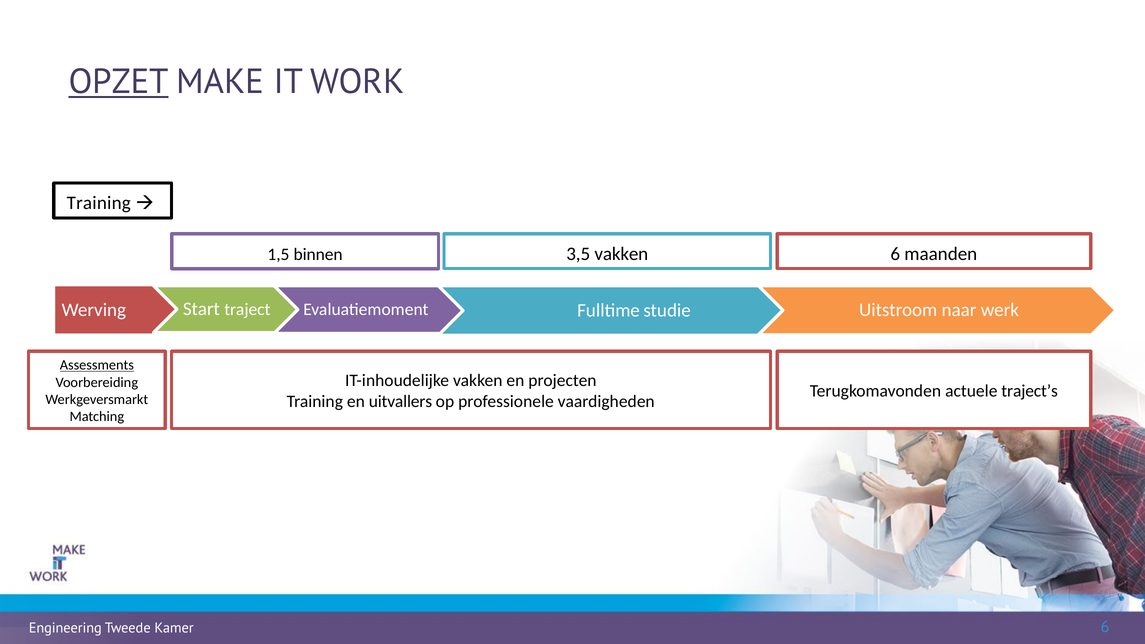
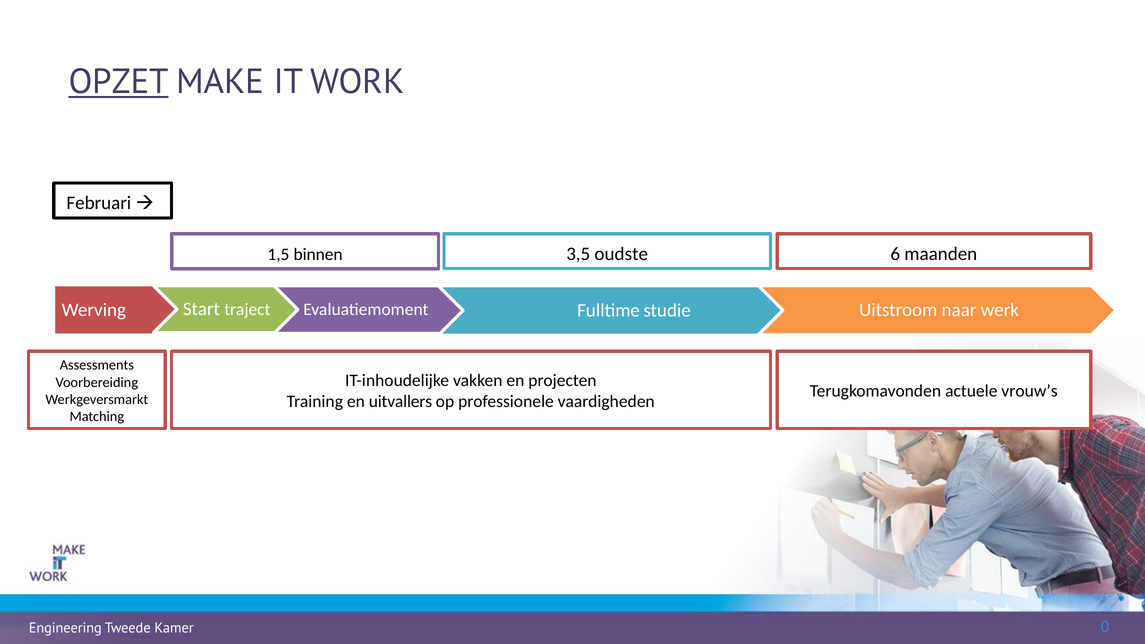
Training: Training -> Februari (99, 203)
3,5 vakken: vakken -> oudste (621, 254)
Assessments underline: present -> none (97, 365)
traject’s: traject’s -> vrouw’s (1030, 391)
Kamer 6: 6 -> 0 (1105, 627)
